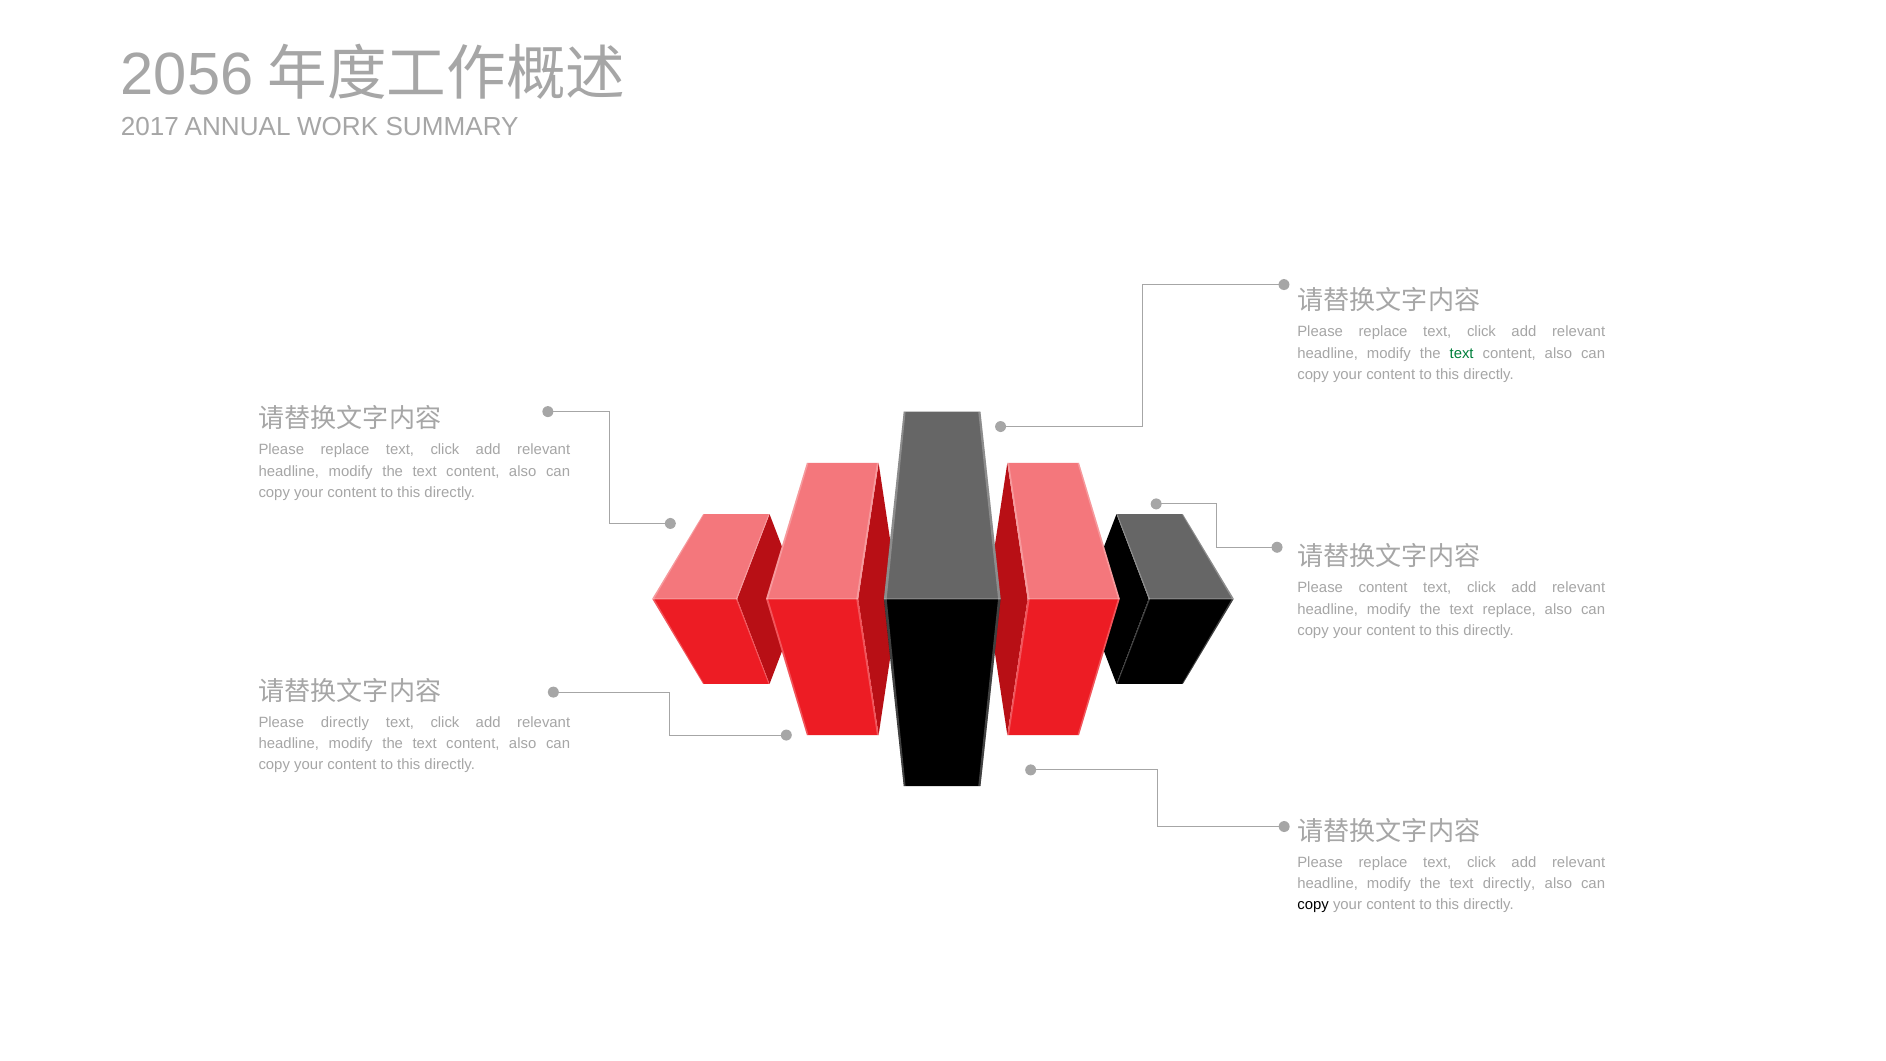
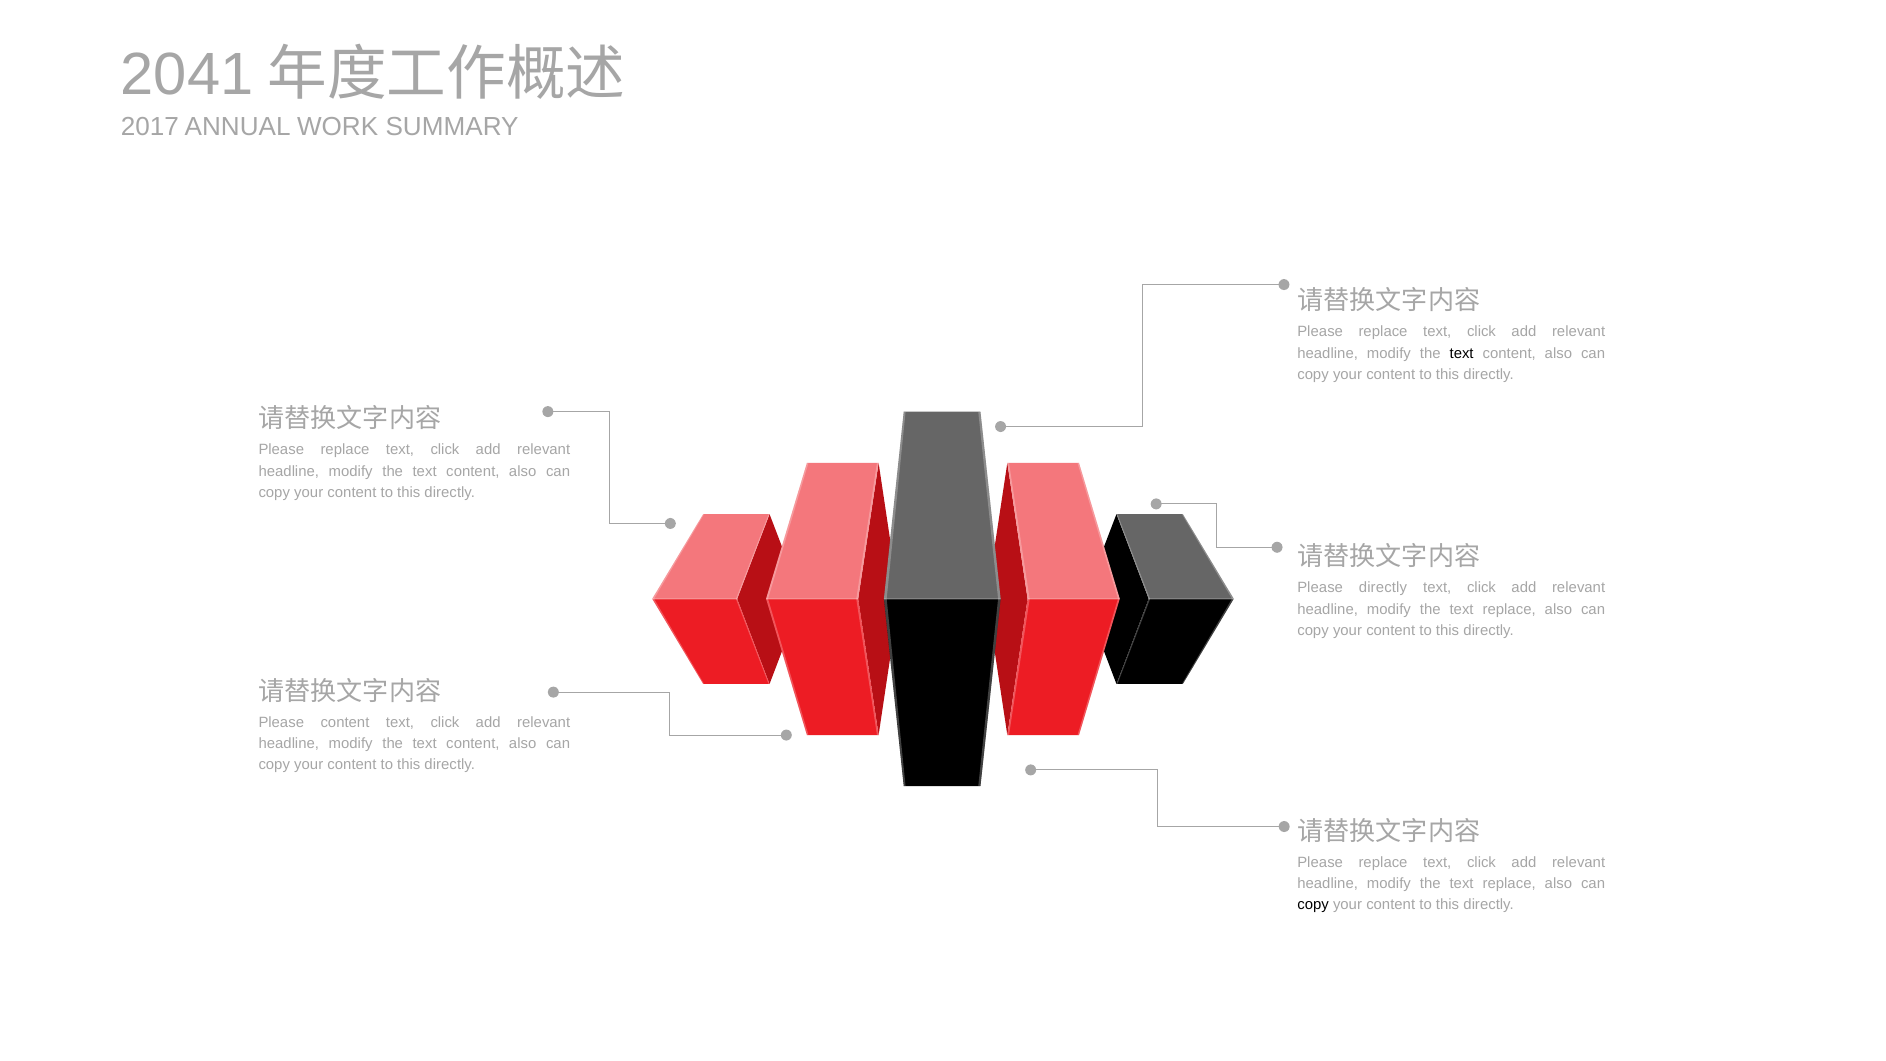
2056: 2056 -> 2041 (187, 74)
text colour: green -> black (1462, 353)
Please content: content -> directly (1383, 588)
Please directly: directly -> content (345, 722)
directly: directly -> replace (1509, 883)
